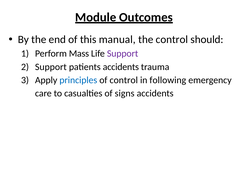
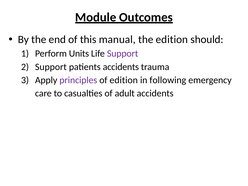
the control: control -> edition (172, 40)
Mass: Mass -> Units (79, 54)
principles colour: blue -> purple (78, 80)
of control: control -> edition (124, 80)
signs: signs -> adult (125, 93)
